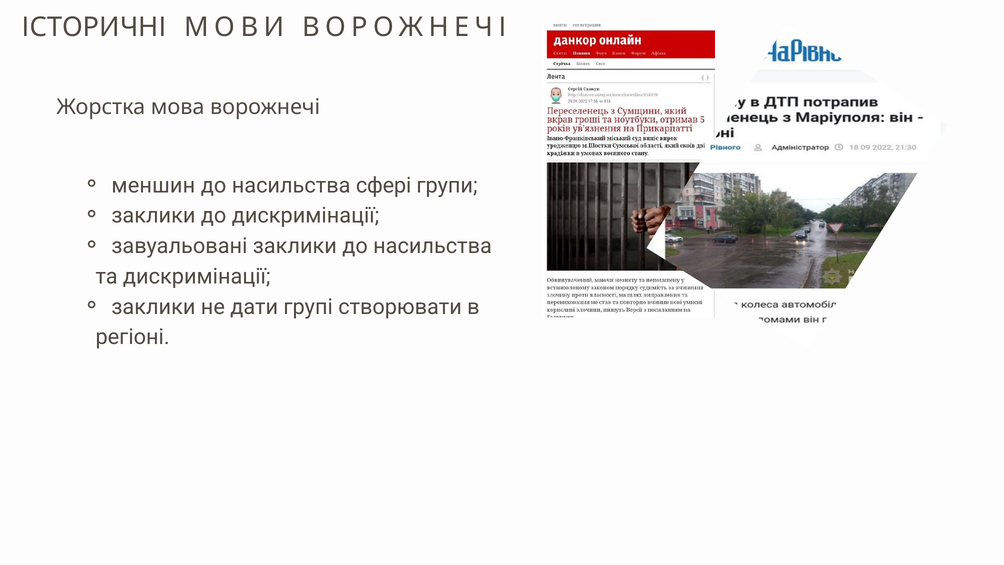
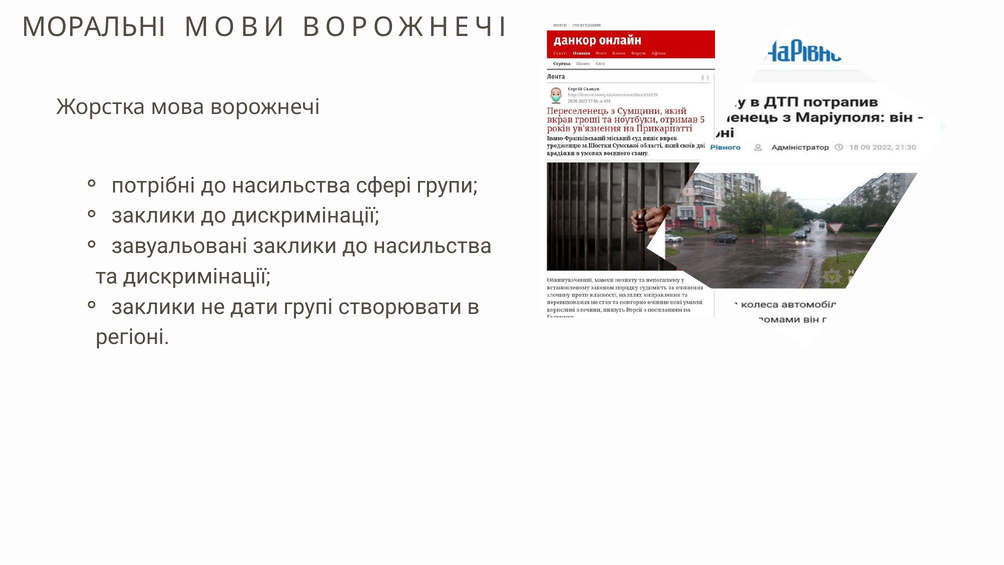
ІСТОРИЧНІ: ІСТОРИЧНІ -> МОРАЛЬНІ (94, 27)
меншин: меншин -> потрібні (153, 185)
